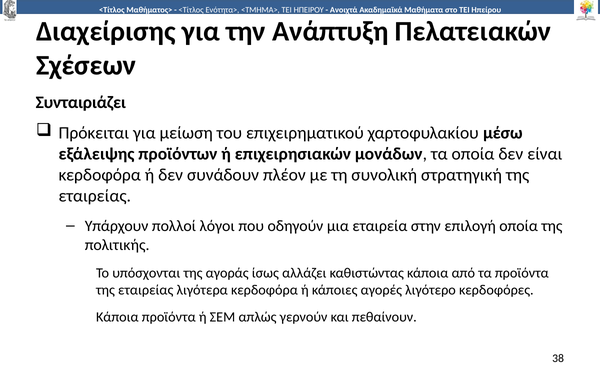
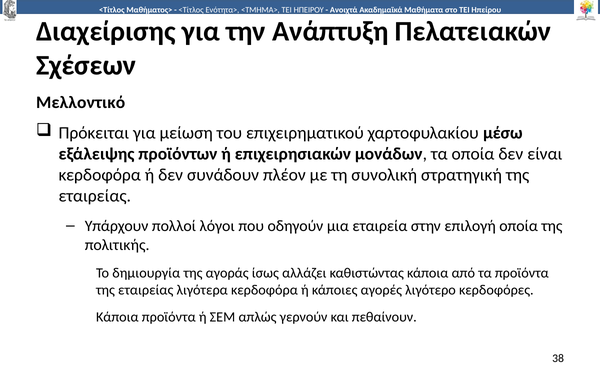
Συνταιριάζει: Συνταιριάζει -> Μελλοντικό (81, 102)
υπόσχονται: υπόσχονται -> δημιουργία (146, 273)
